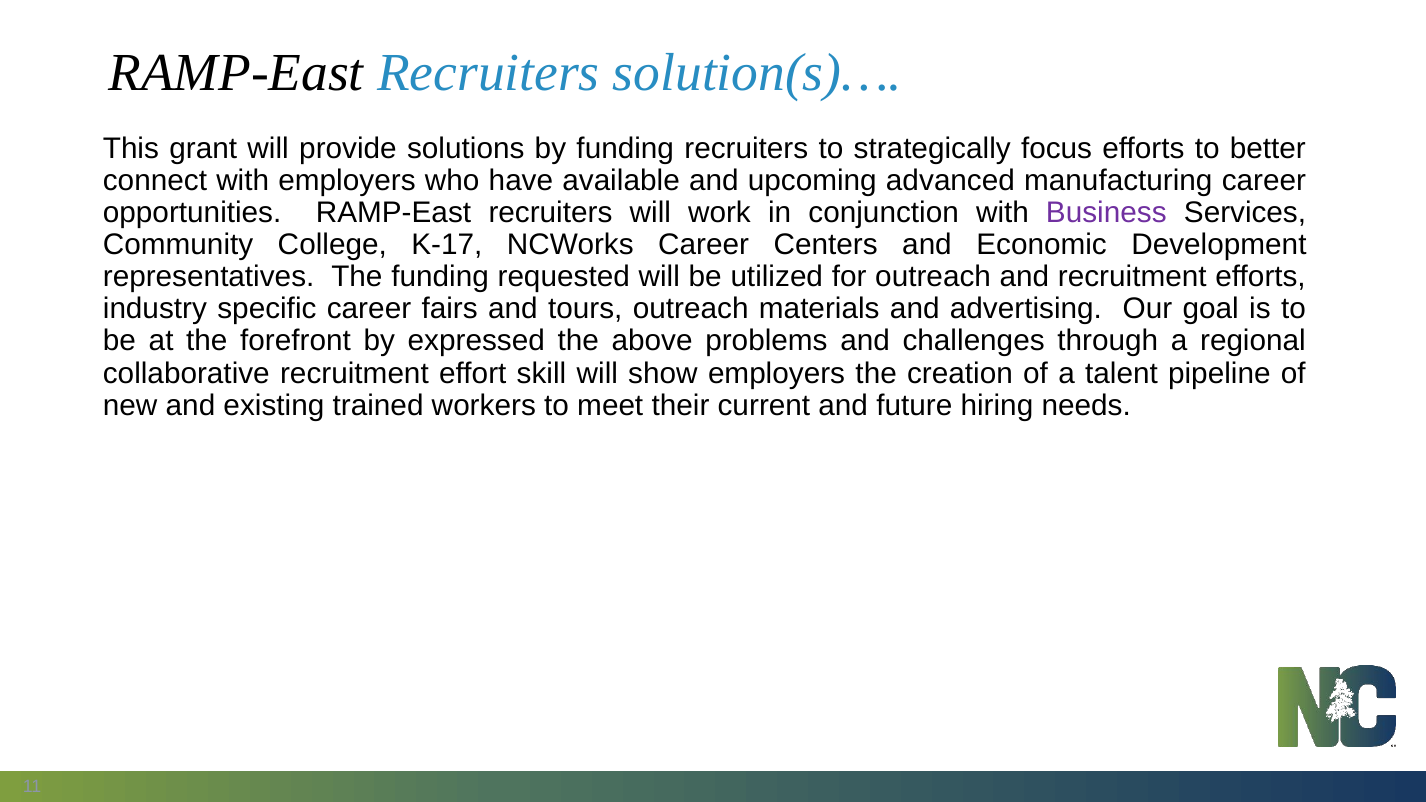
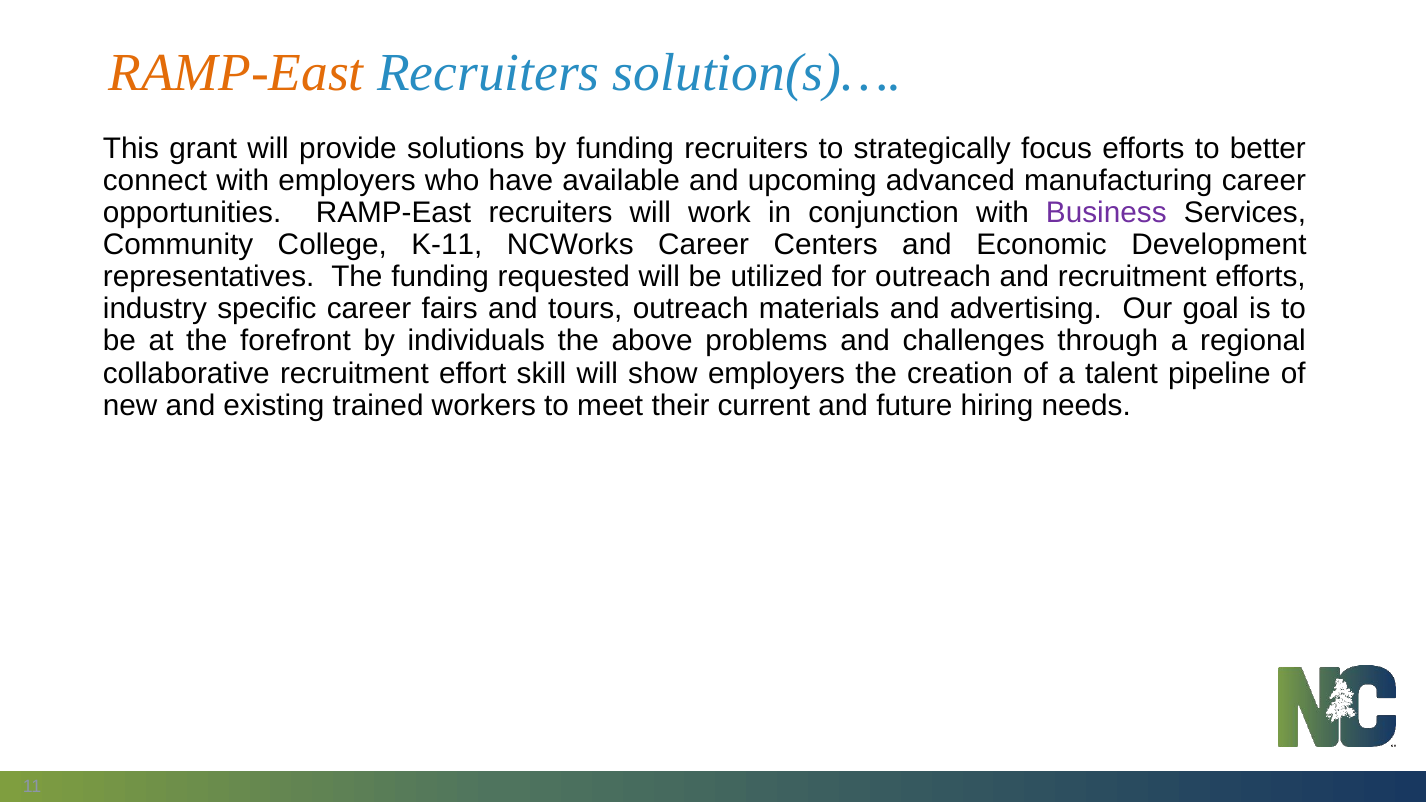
RAMP-East colour: black -> orange (236, 73)
K-17: K-17 -> K-11 (447, 245)
expressed: expressed -> individuals (476, 341)
